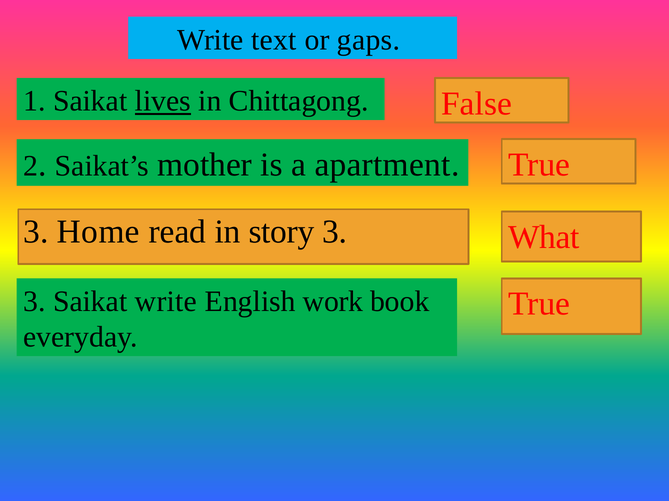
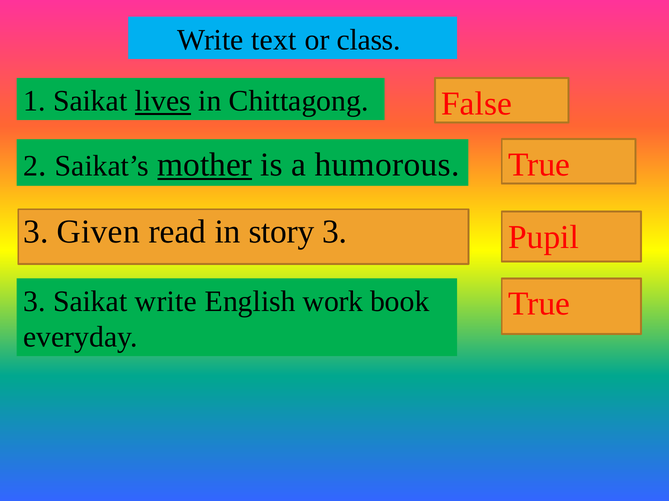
gaps: gaps -> class (369, 40)
mother underline: none -> present (205, 165)
apartment: apartment -> humorous (387, 165)
Home: Home -> Given (98, 232)
What: What -> Pupil (544, 238)
